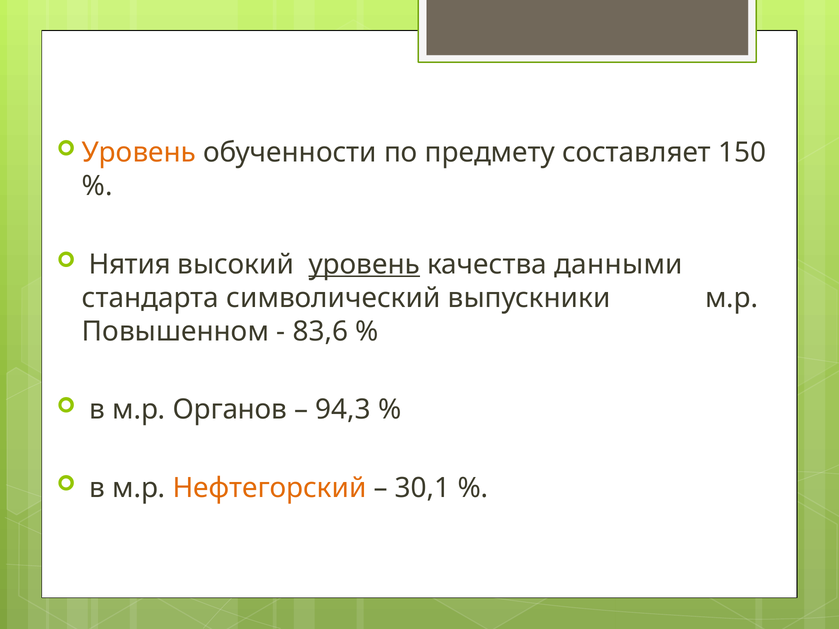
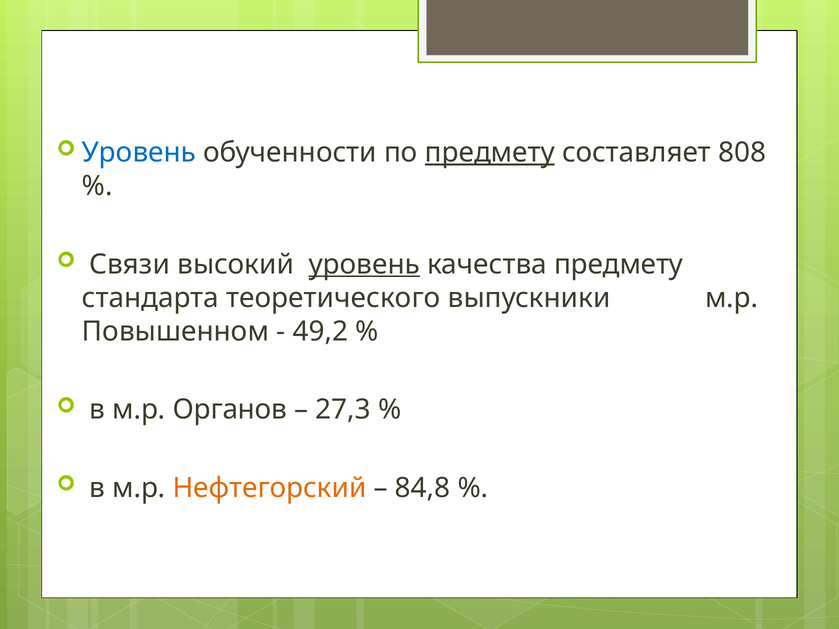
Уровень colour: orange -> blue (139, 153)
предмету underline: none -> present (490, 153)
150: 150 -> 808 (742, 153)
Нятия: Нятия -> Связи (130, 264)
качества данными: данными -> предмету (619, 264)
символический: символический -> теоретического (333, 298)
83,6: 83,6 -> 49,2 (320, 332)
94,3: 94,3 -> 27,3 (343, 410)
30,1: 30,1 -> 84,8 (423, 488)
